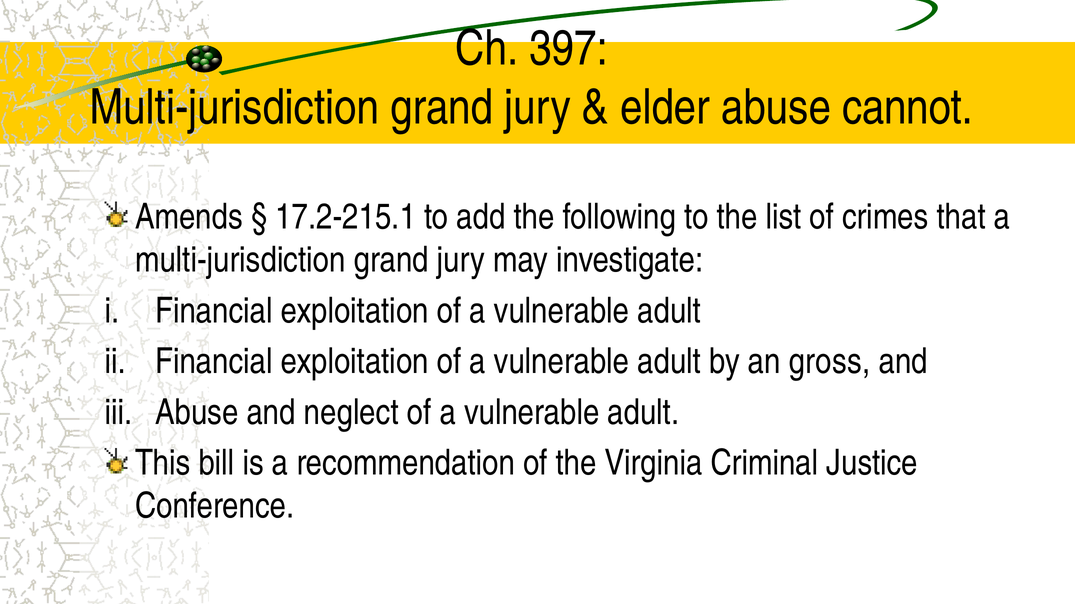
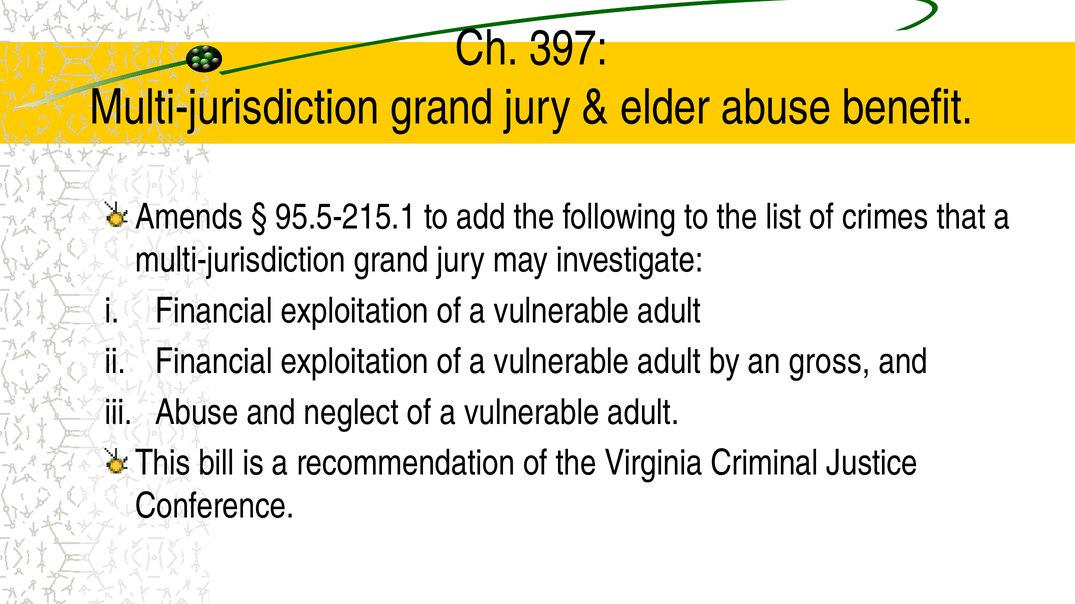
cannot: cannot -> benefit (908, 108)
17.2-215.1: 17.2-215.1 -> 95.5-215.1 (346, 217)
